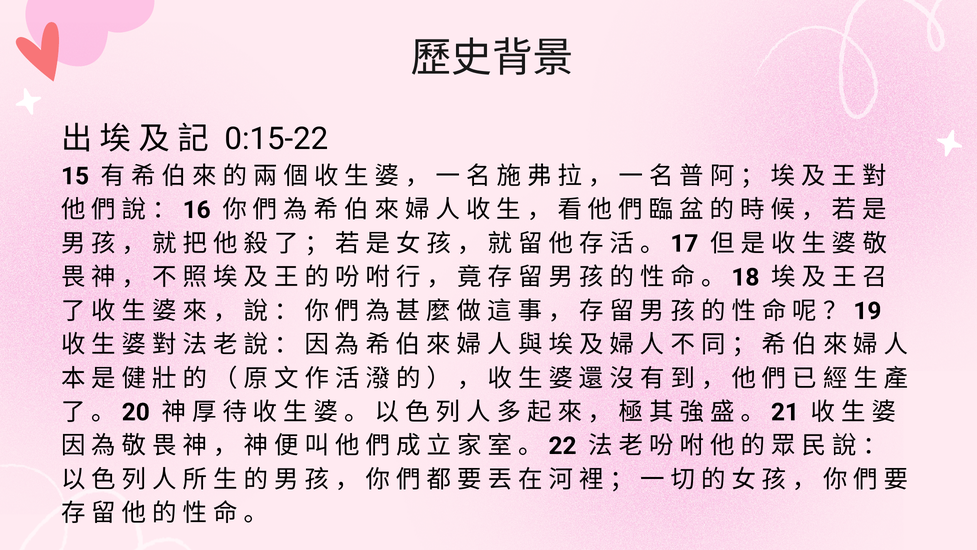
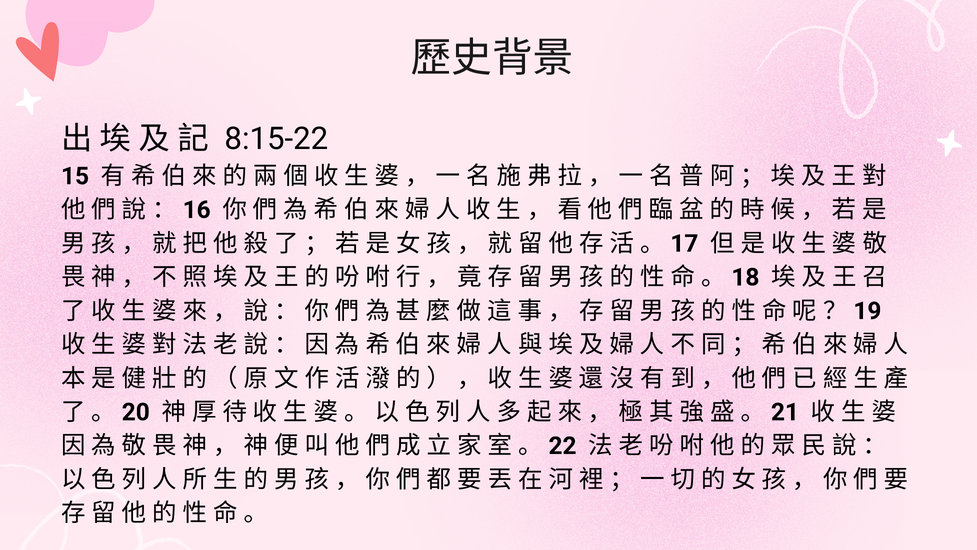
0:15-22: 0:15-22 -> 8:15-22 (276, 139)
